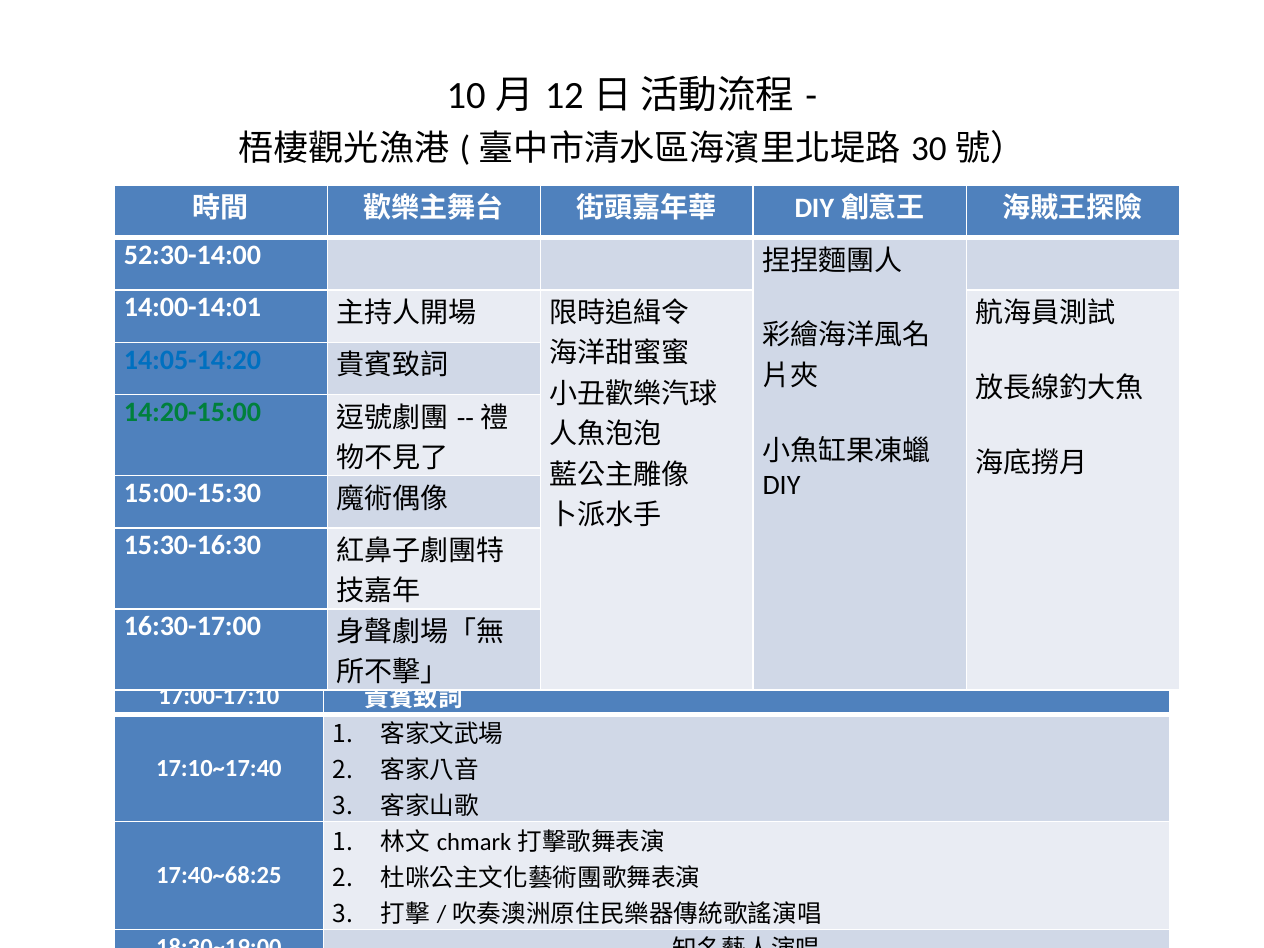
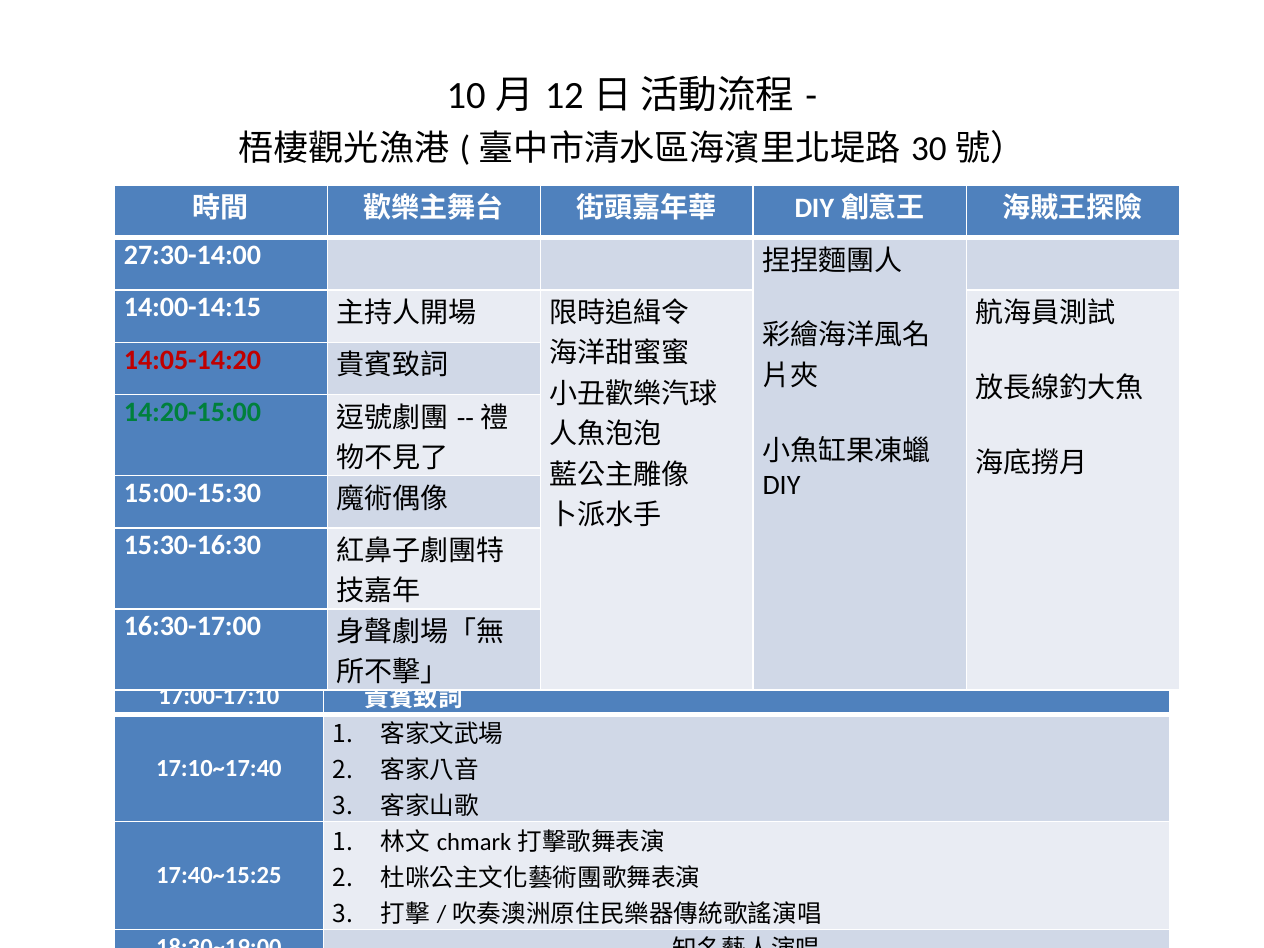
52:30-14:00: 52:30-14:00 -> 27:30-14:00 (192, 255)
14:00-14:01: 14:00-14:01 -> 14:00-14:15 (192, 308)
14:05-14:20 colour: blue -> red (192, 360)
17:40~68:25: 17:40~68:25 -> 17:40~15:25 (219, 876)
